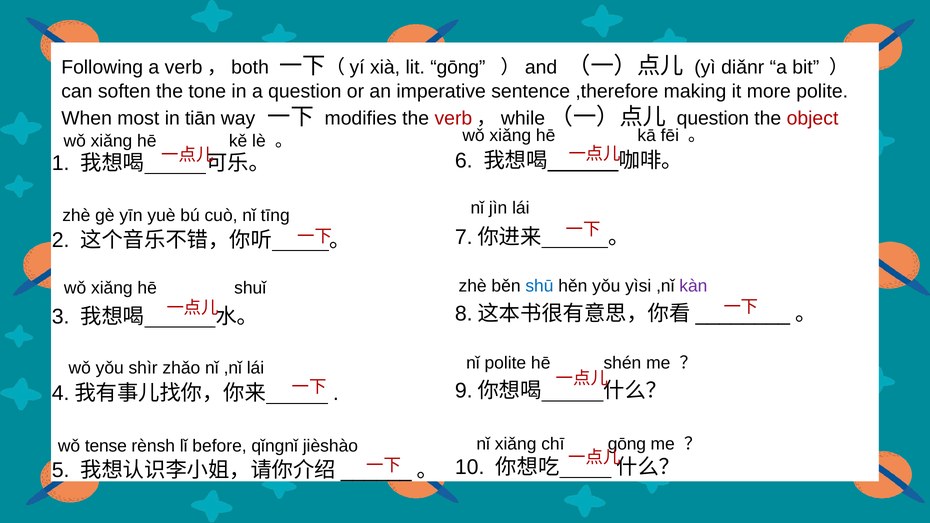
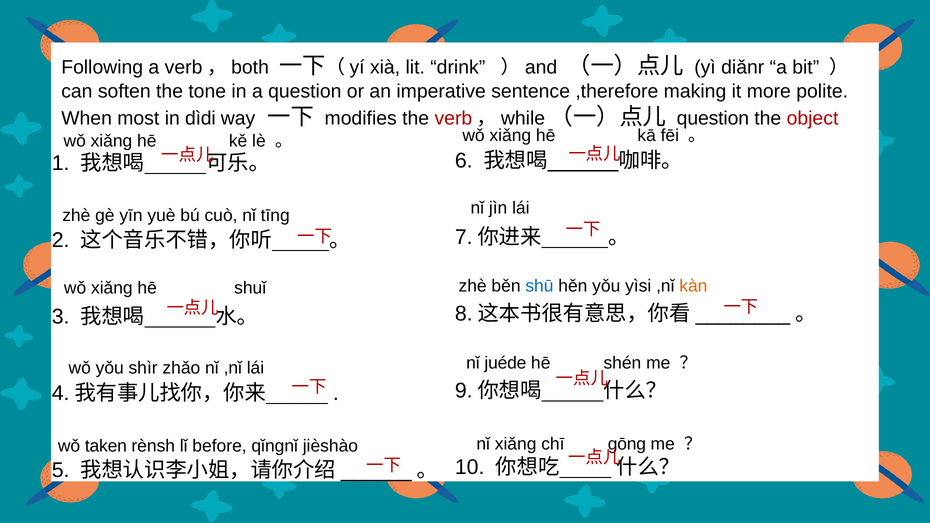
lit gōng: gōng -> drink (458, 67)
tiān: tiān -> dìdi (200, 118)
kàn colour: purple -> orange (693, 286)
nǐ polite: polite -> juéde (505, 363)
tense: tense -> taken (106, 446)
